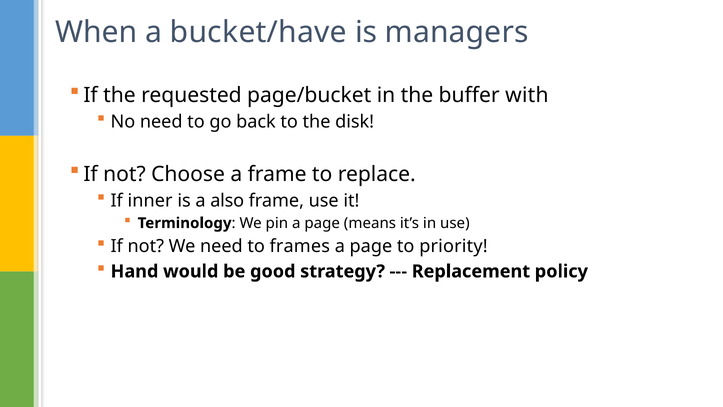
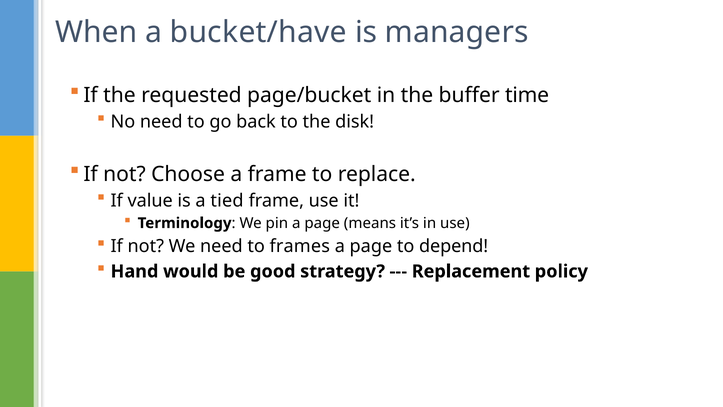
with: with -> time (527, 95)
inner: inner -> value (150, 201)
also: also -> tied (227, 201)
priority: priority -> depend (454, 246)
